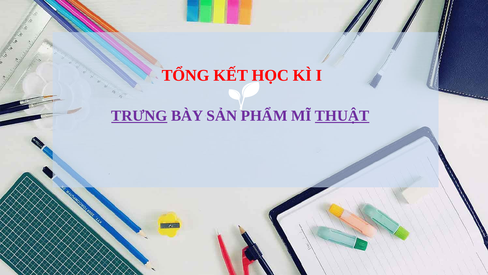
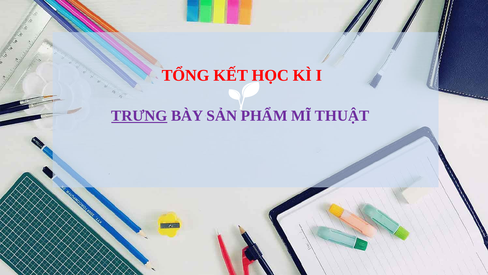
THUẬT underline: present -> none (342, 116)
